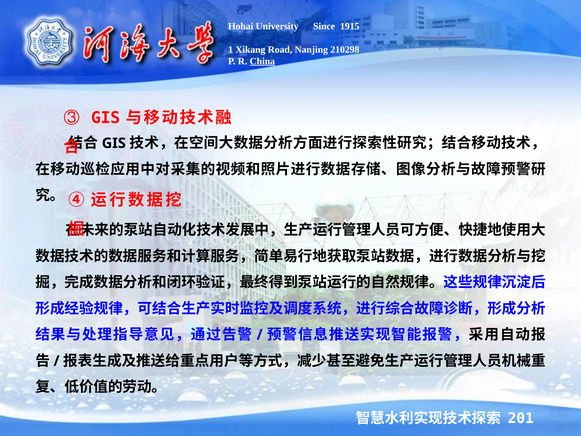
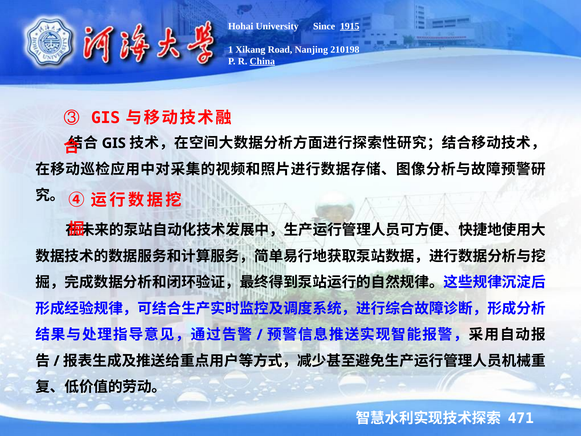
1915 underline: none -> present (350, 26)
210298: 210298 -> 210198 (345, 49)
201: 201 -> 471 (521, 418)
